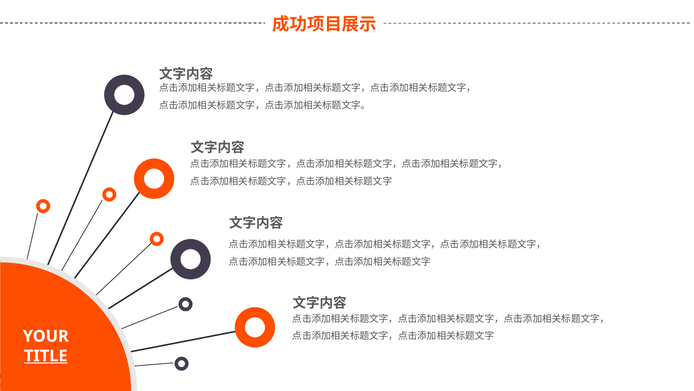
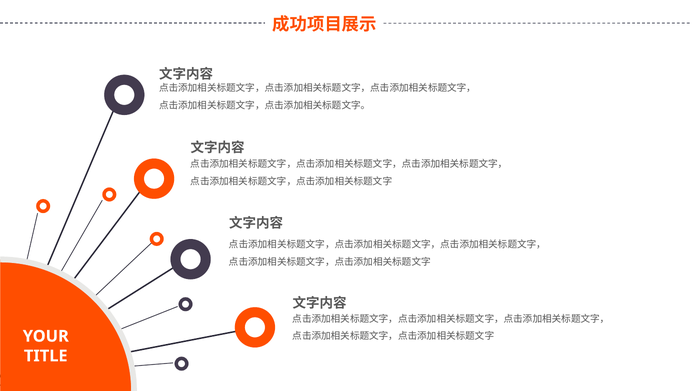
TITLE underline: present -> none (46, 355)
